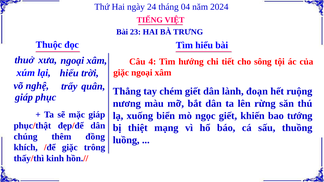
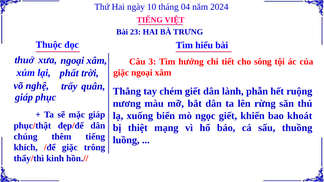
24: 24 -> 10 (152, 7)
4: 4 -> 3 (152, 62)
lại hiểu: hiểu -> phất (69, 73)
đoạn: đoạn -> phẫn (257, 91)
tướng: tướng -> khoát (300, 116)
thêm đồng: đồng -> tiếng (95, 137)
